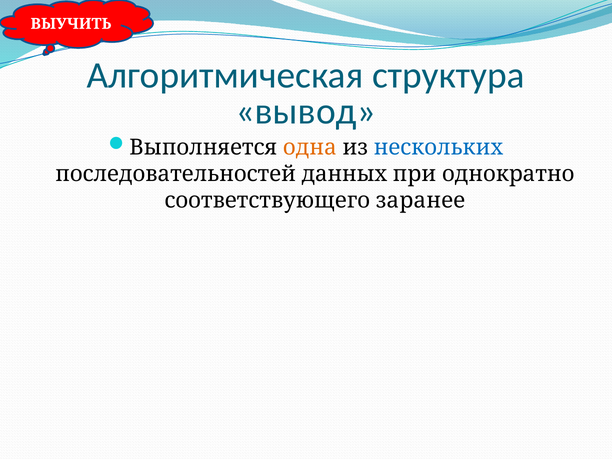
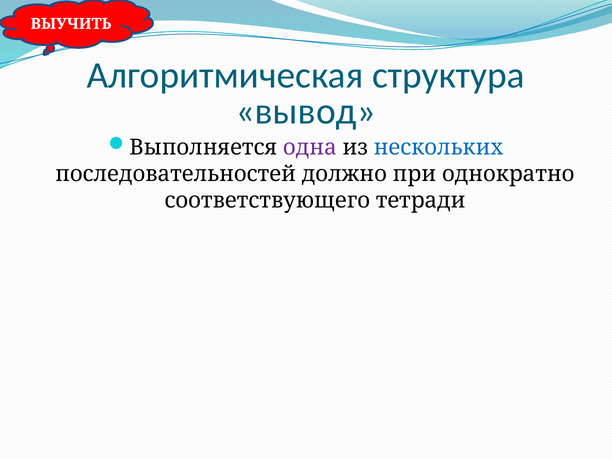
одна colour: orange -> purple (310, 147)
данных: данных -> должно (344, 174)
заранее: заранее -> тетради (421, 200)
